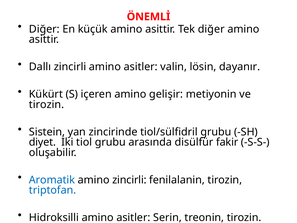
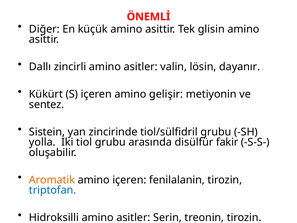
Tek diğer: diğer -> glisin (211, 29)
tirozin: tirozin -> sentez (47, 104)
diyet: diyet -> yolla (42, 142)
Aromatik colour: blue -> orange (52, 180)
amino zincirli: zincirli -> içeren (129, 180)
